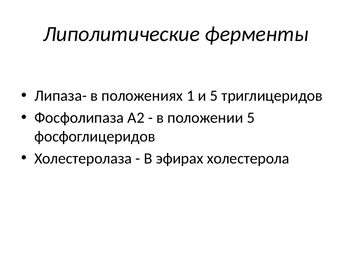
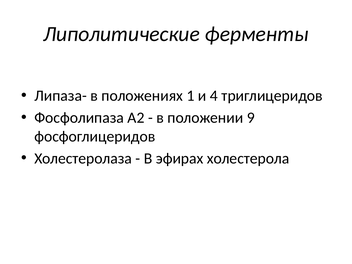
и 5: 5 -> 4 (214, 96)
положении 5: 5 -> 9 (251, 118)
